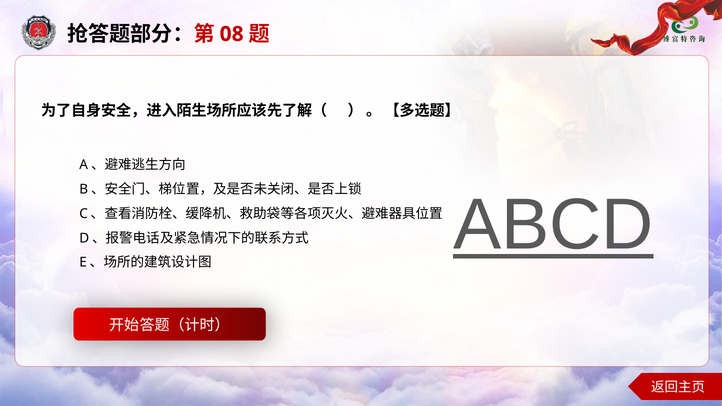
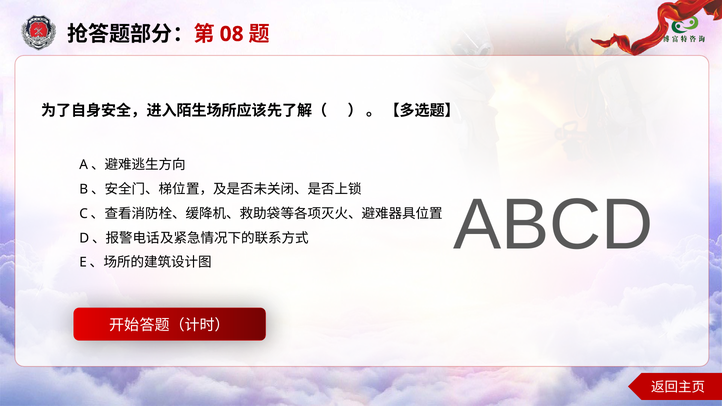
ABCD underline: present -> none (553, 225)
